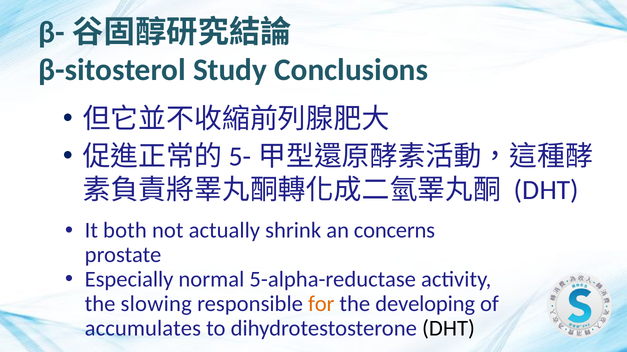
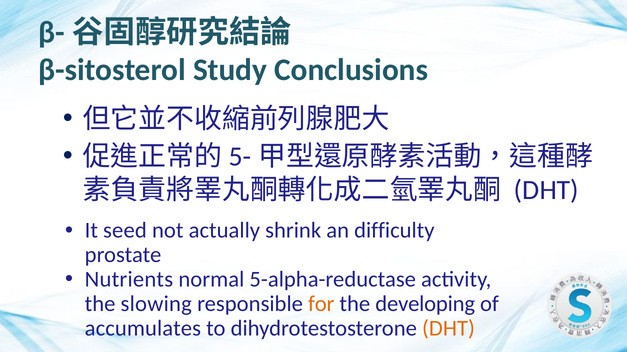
both: both -> seed (125, 231)
concerns: concerns -> difficulty (394, 231)
Especially: Especially -> Nutrients (129, 280)
DHT colour: black -> orange (448, 329)
